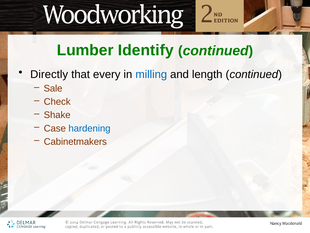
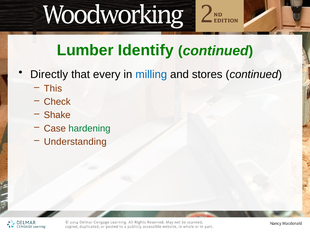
length: length -> stores (207, 74)
Sale: Sale -> This (53, 88)
hardening colour: blue -> green (89, 128)
Cabinetmakers: Cabinetmakers -> Understanding (75, 141)
